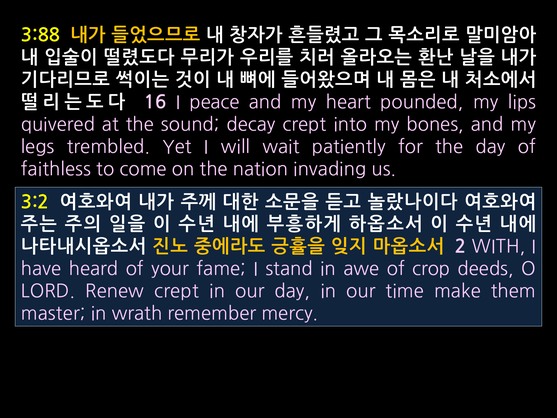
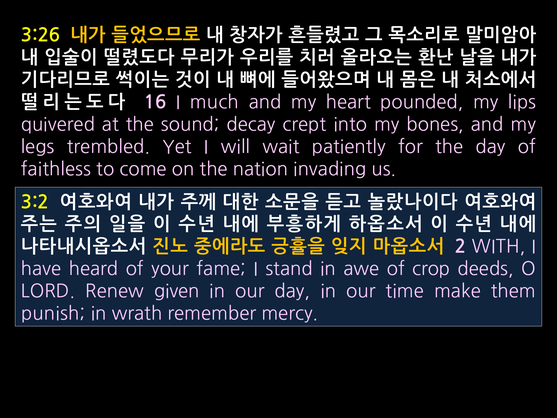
3:88: 3:88 -> 3:26 (41, 35)
peace: peace -> much (214, 102)
Renew crept: crept -> given (177, 291)
master: master -> punish (53, 314)
